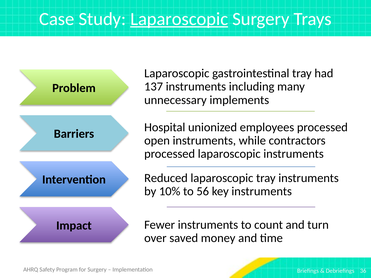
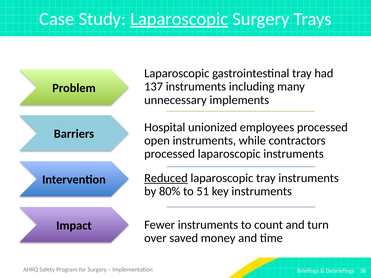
Reduced underline: none -> present (166, 178)
10%: 10% -> 80% (170, 192)
56: 56 -> 51 (203, 192)
